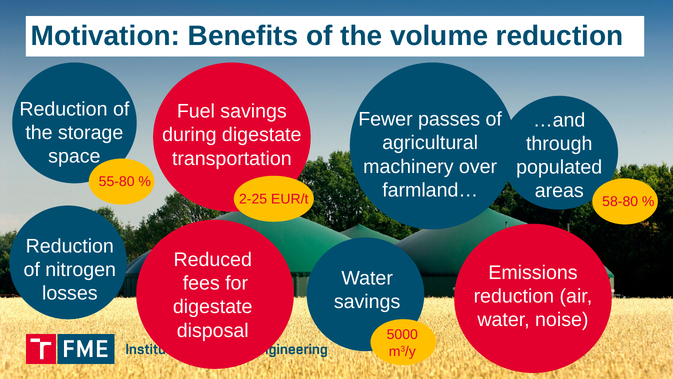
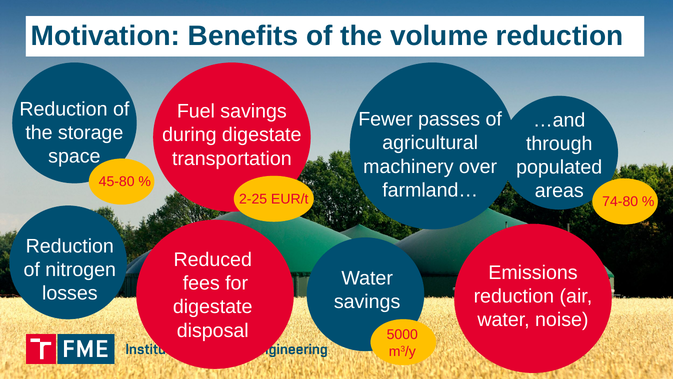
55-80: 55-80 -> 45-80 (117, 181)
58-80: 58-80 -> 74-80 (620, 201)
